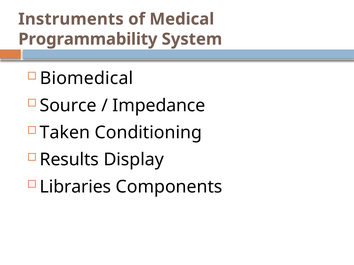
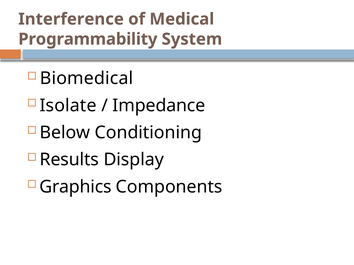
Instruments: Instruments -> Interference (71, 19)
Source: Source -> Isolate (68, 106)
Taken: Taken -> Below (65, 133)
Libraries: Libraries -> Graphics (75, 187)
